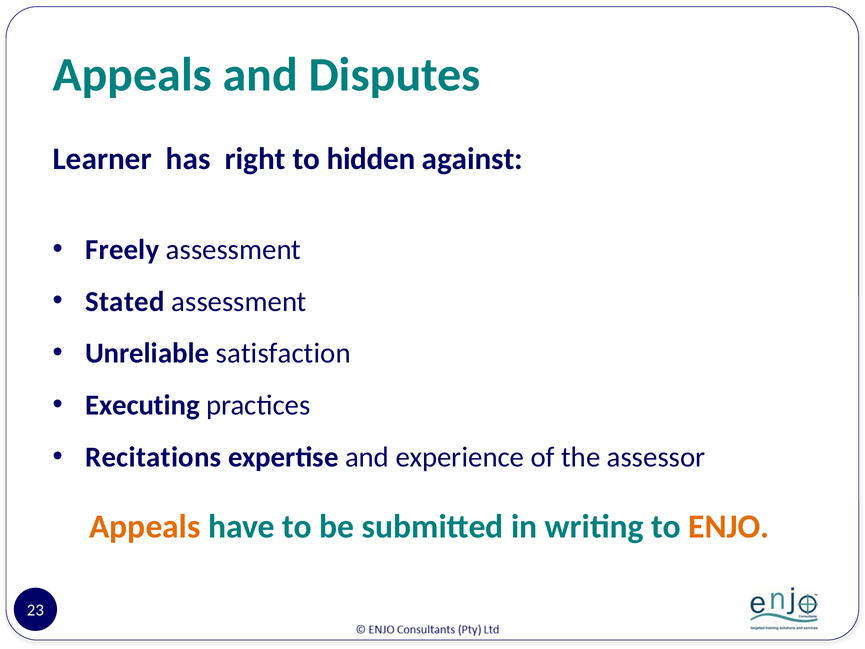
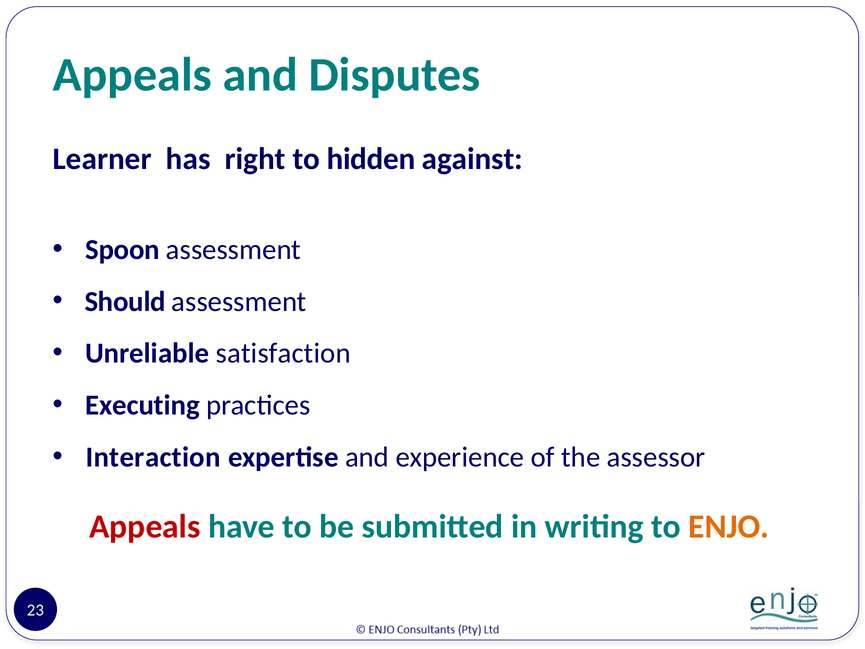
Freely: Freely -> Spoon (122, 250)
Stated: Stated -> Should (125, 301)
Recitations: Recitations -> Interaction (153, 457)
Appeals colour: orange -> red (145, 526)
